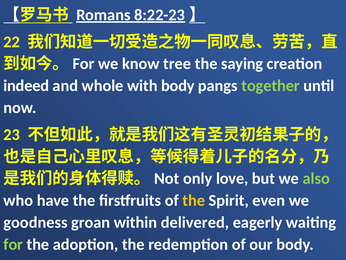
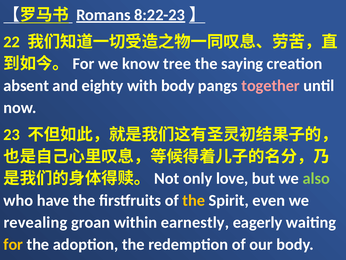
indeed: indeed -> absent (26, 86)
whole: whole -> eighty (103, 86)
together colour: light green -> pink (271, 86)
goodness: goodness -> revealing (35, 222)
delivered: delivered -> earnestly (195, 222)
for colour: light green -> yellow (13, 244)
